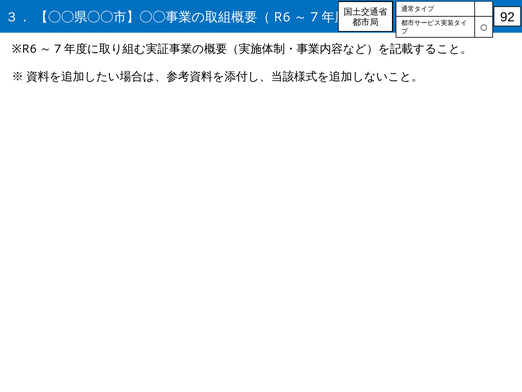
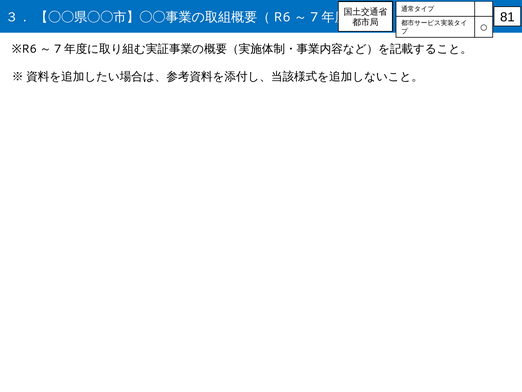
92: 92 -> 81 (507, 17)
